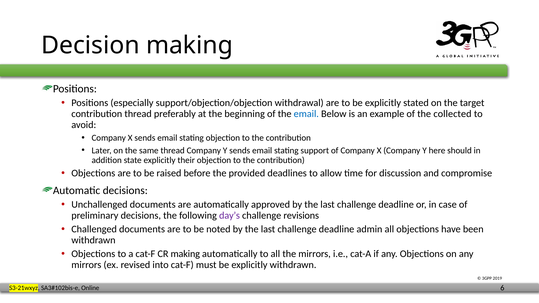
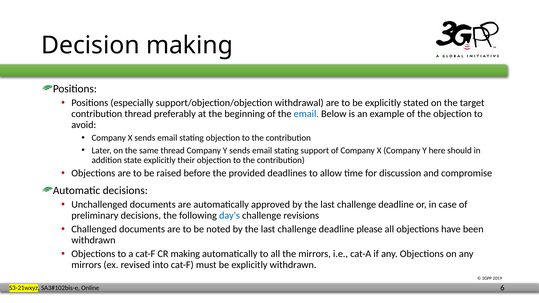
the collected: collected -> objection (453, 114)
day’s colour: purple -> blue (230, 216)
admin: admin -> please (370, 229)
